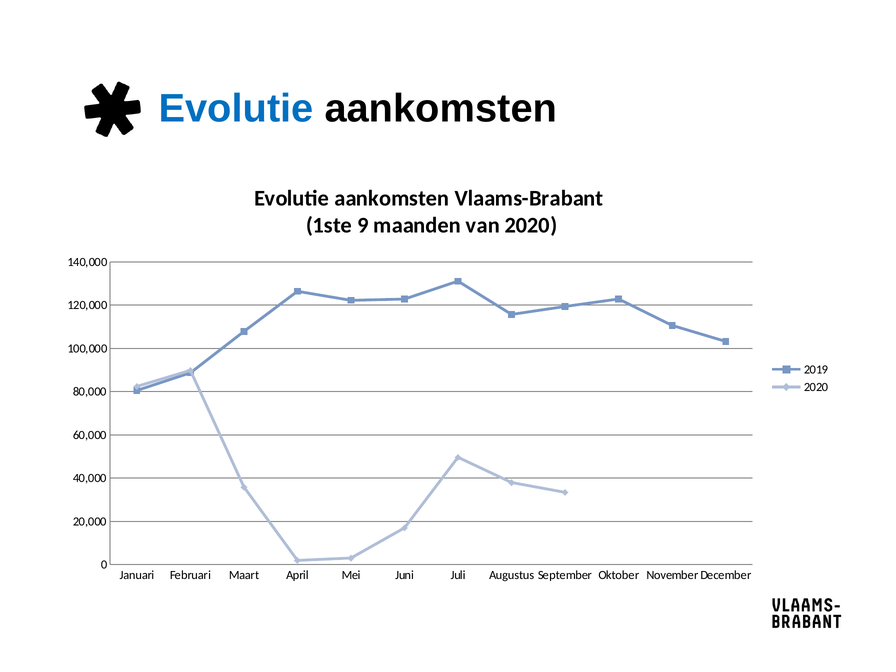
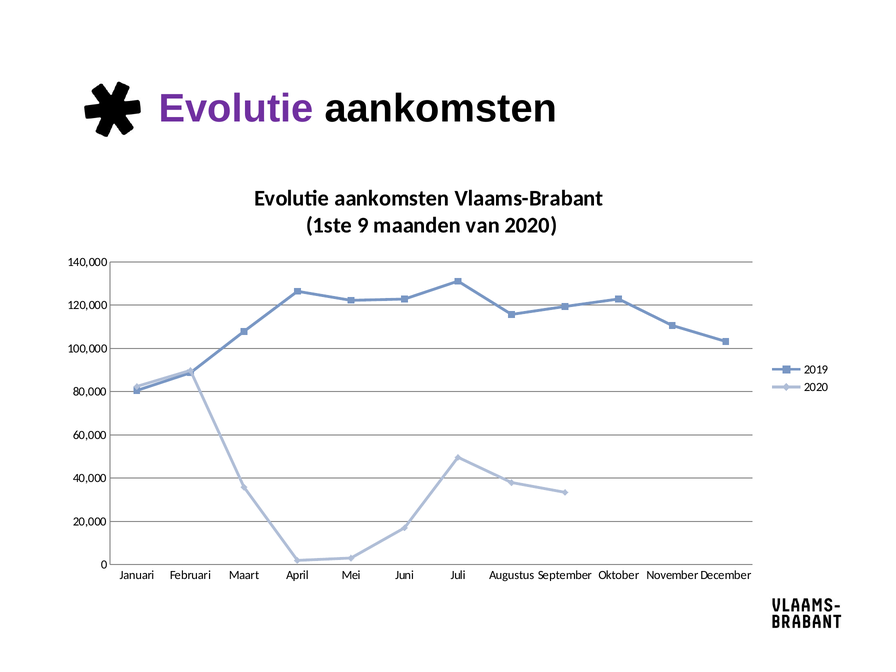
Evolutie colour: blue -> purple (236, 109)
